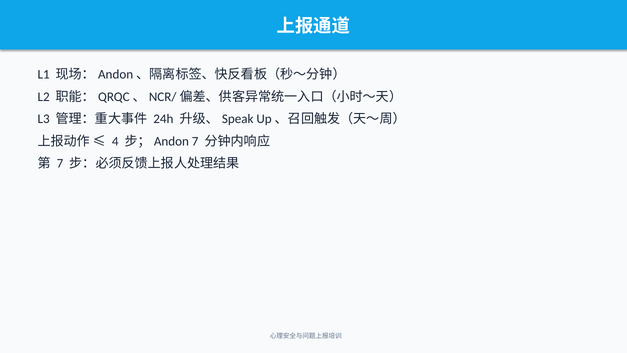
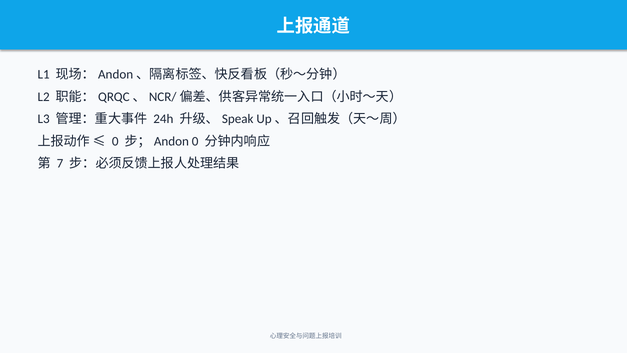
4: 4 -> 0 (115, 141)
7: 7 -> 0 (195, 141)
